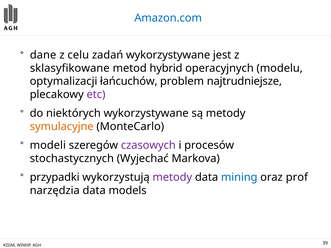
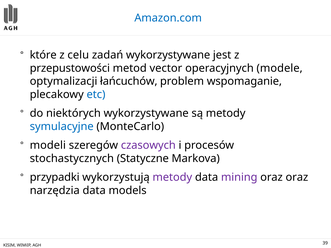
dane: dane -> które (43, 55)
sklasyfikowane: sklasyfikowane -> przepustowości (70, 68)
hybrid: hybrid -> vector (166, 68)
modelu: modelu -> modele (280, 68)
najtrudniejsze: najtrudniejsze -> wspomaganie (244, 81)
etc colour: purple -> blue (96, 95)
symulacyjne colour: orange -> blue (62, 127)
Wyjechać: Wyjechać -> Statyczne (143, 159)
mining colour: blue -> purple (239, 177)
oraz prof: prof -> oraz (297, 177)
